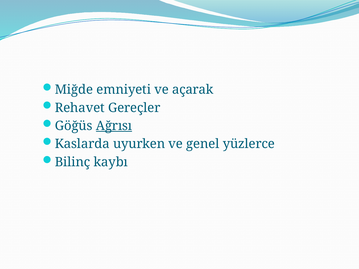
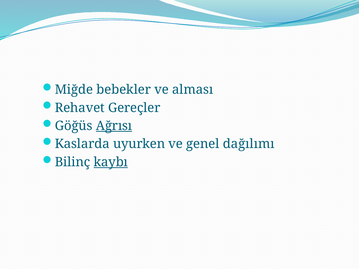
emniyeti: emniyeti -> bebekler (124, 90)
açarak: açarak -> alması (193, 90)
yüzlerce: yüzlerce -> dağılımı (249, 144)
kaybı underline: none -> present (111, 162)
